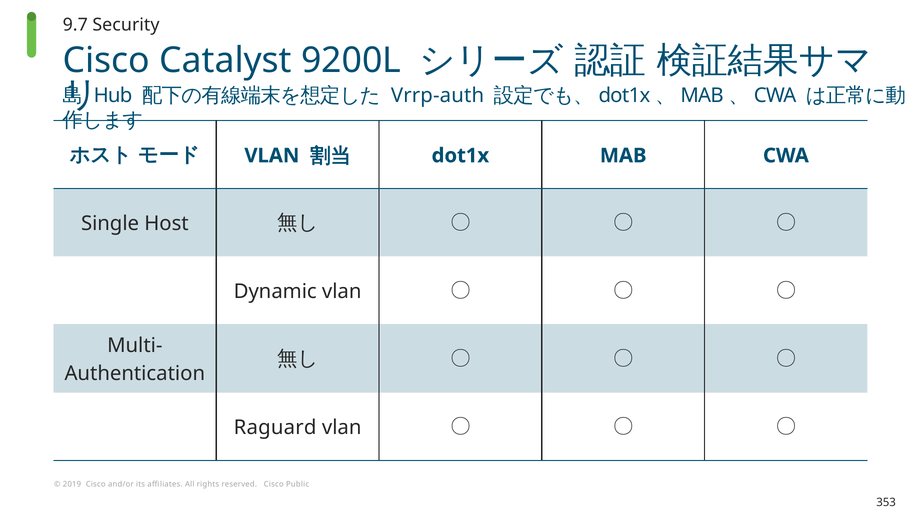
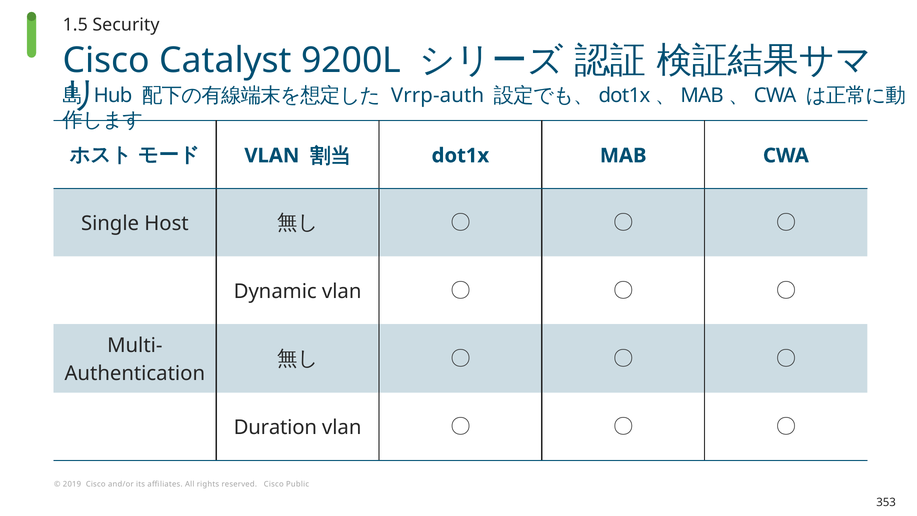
9.7: 9.7 -> 1.5 (75, 25)
Raguard: Raguard -> Duration (275, 428)
